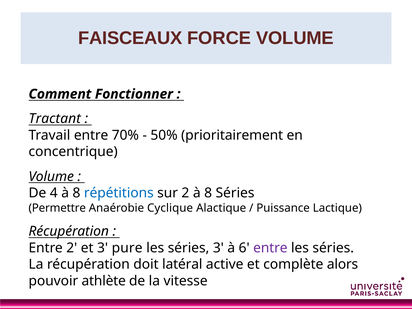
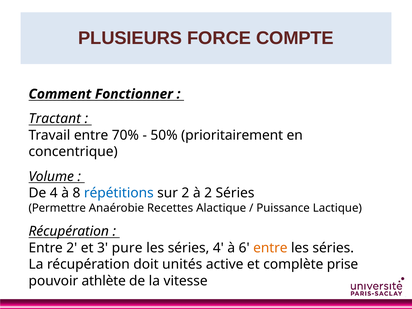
FAISCEAUX: FAISCEAUX -> PLUSIEURS (130, 38)
FORCE VOLUME: VOLUME -> COMPTE (295, 38)
2 à 8: 8 -> 2 (208, 193)
Cyclique: Cyclique -> Recettes (170, 208)
séries 3: 3 -> 4 (218, 248)
entre colour: purple -> orange (270, 248)
latéral: latéral -> unités (182, 264)
alors: alors -> prise (343, 264)
